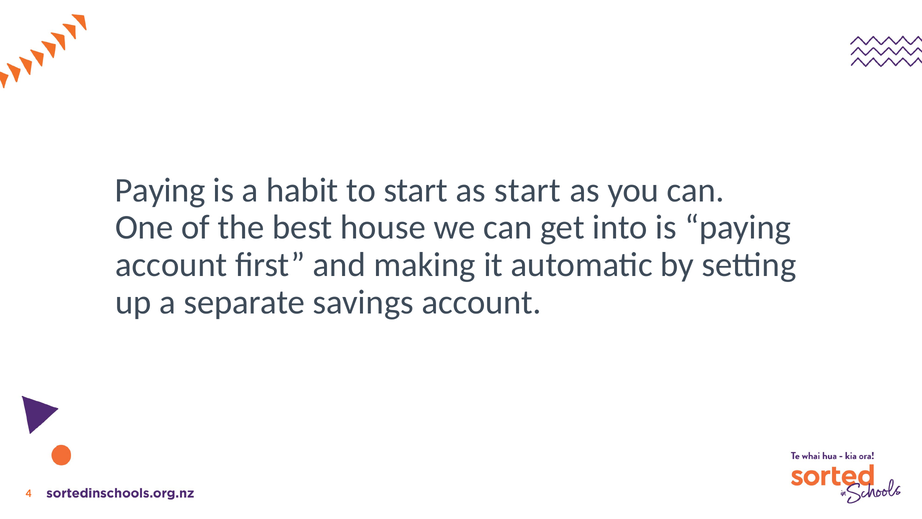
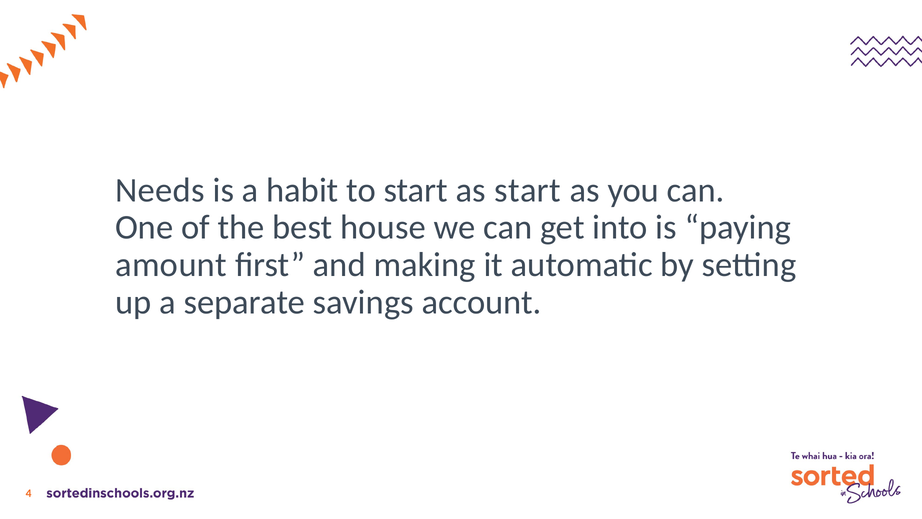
Paying: Paying -> Needs (160, 190)
account: account -> amount (171, 265)
